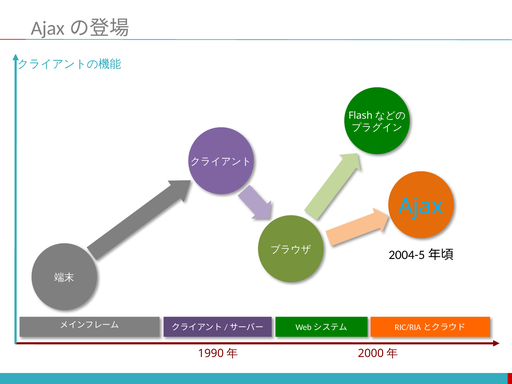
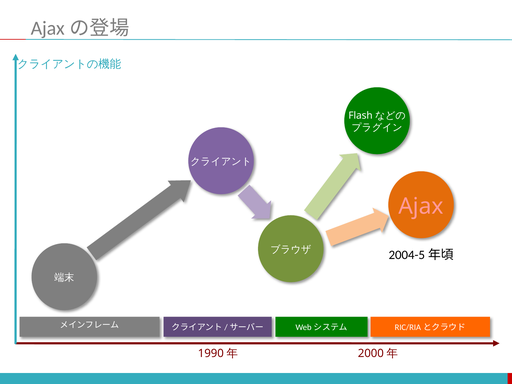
Ajax colour: light blue -> pink (421, 206)
